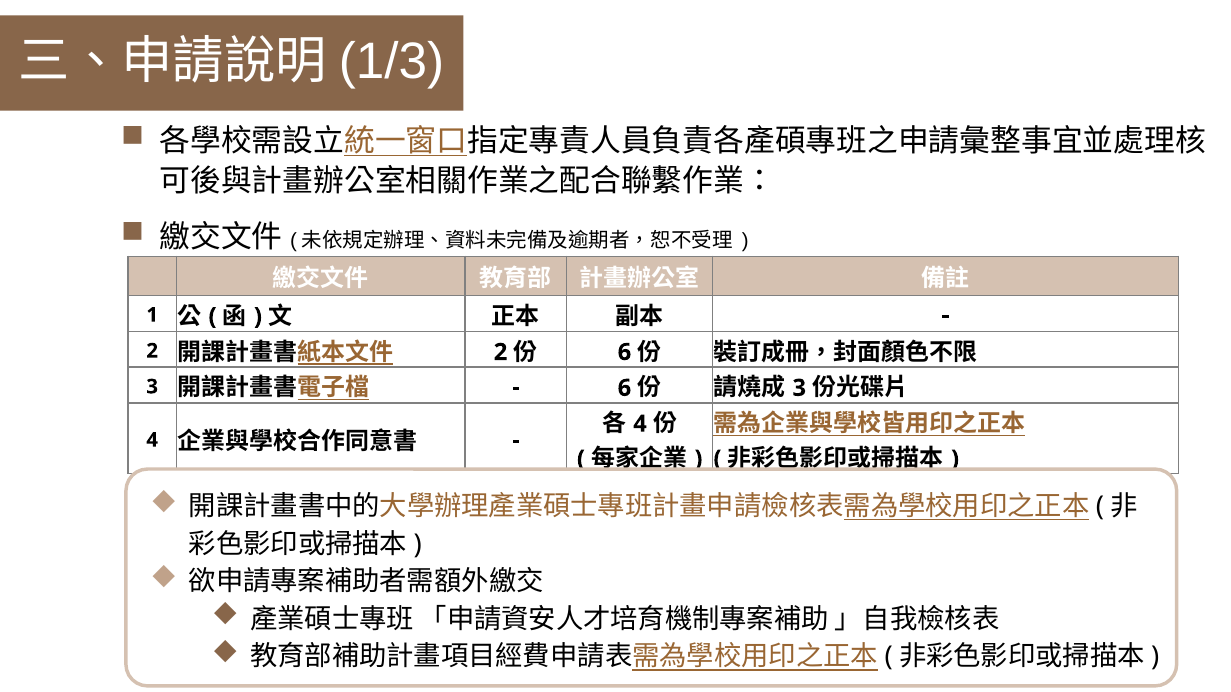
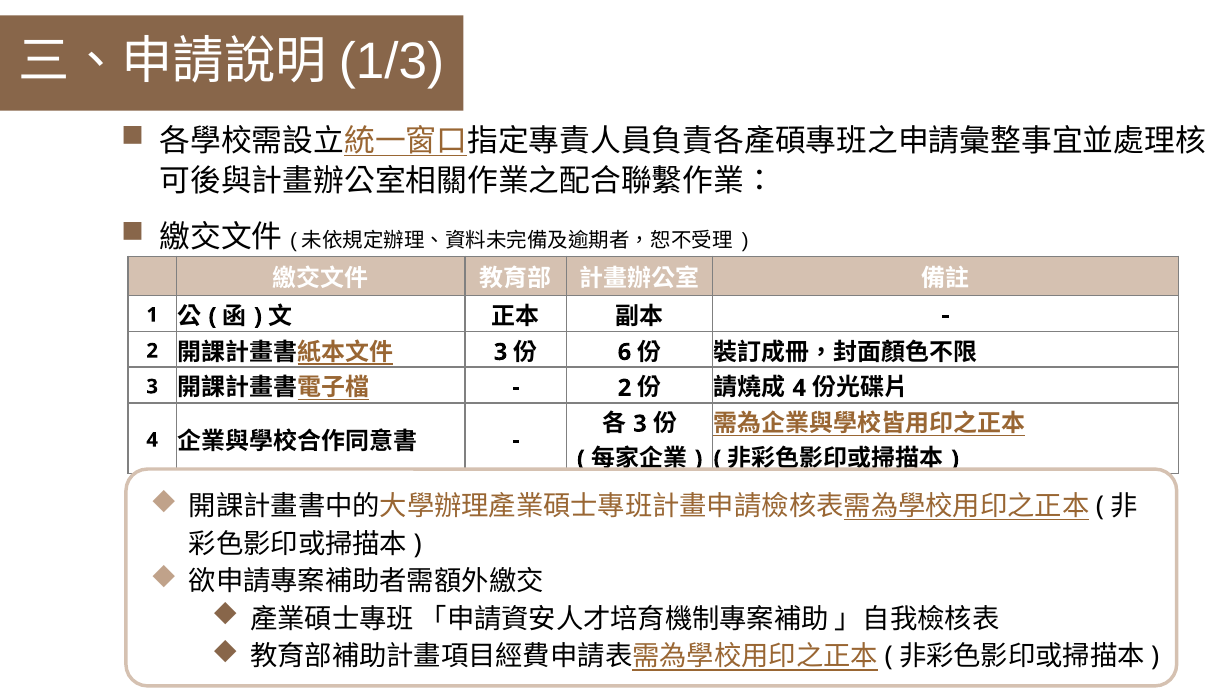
2: 2 -> 3 (501, 352)
6: 6 -> 2 (624, 388)
3: 3 -> 4 (799, 388)
4: 4 -> 3 (640, 424)
